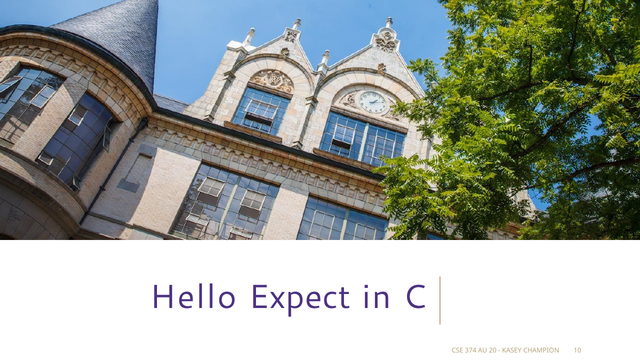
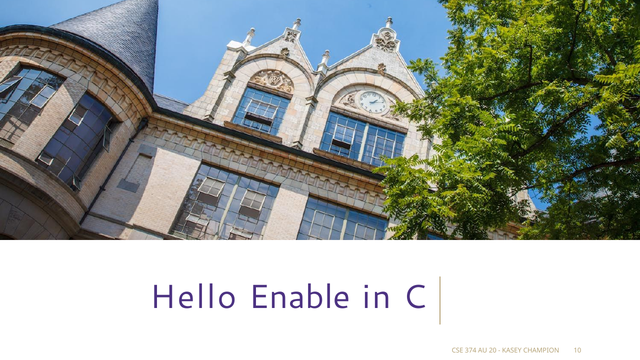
Expect: Expect -> Enable (300, 297)
